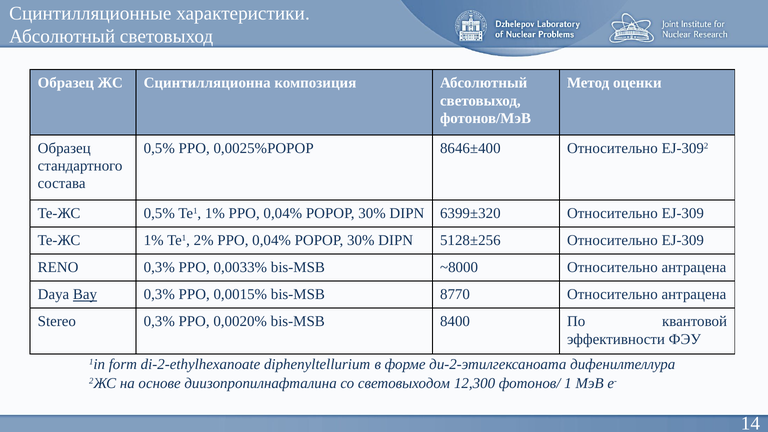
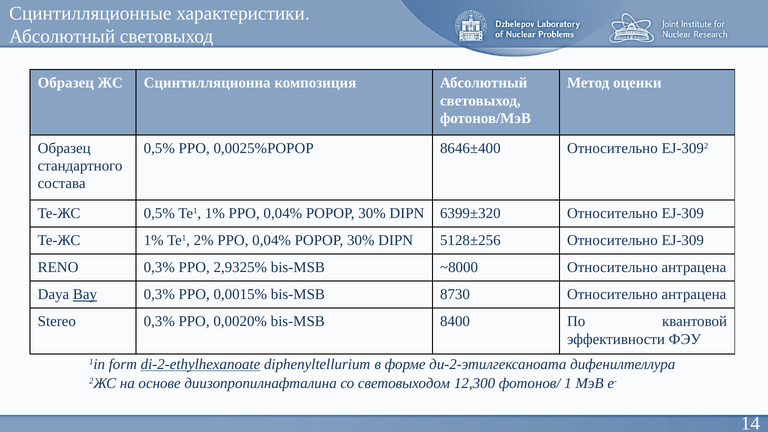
0,0033%: 0,0033% -> 2,9325% (240, 267)
8770: 8770 -> 8730 (455, 295)
di-2-ethylhexanoate underline: none -> present (201, 364)
